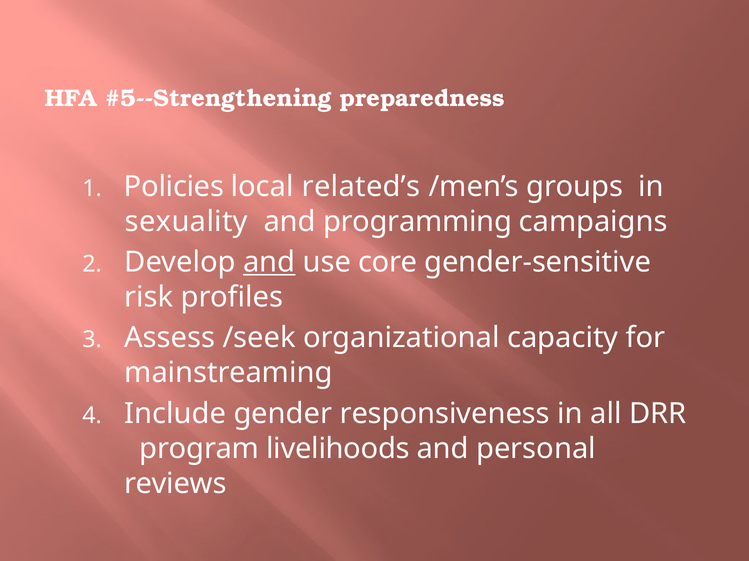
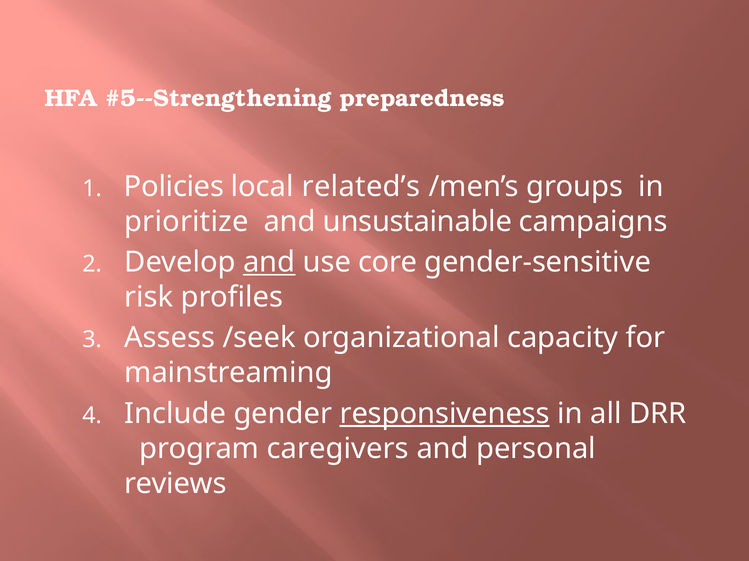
sexuality: sexuality -> prioritize (186, 222)
programming: programming -> unsustainable (417, 222)
responsiveness underline: none -> present (445, 414)
livelihoods: livelihoods -> caregivers (338, 449)
